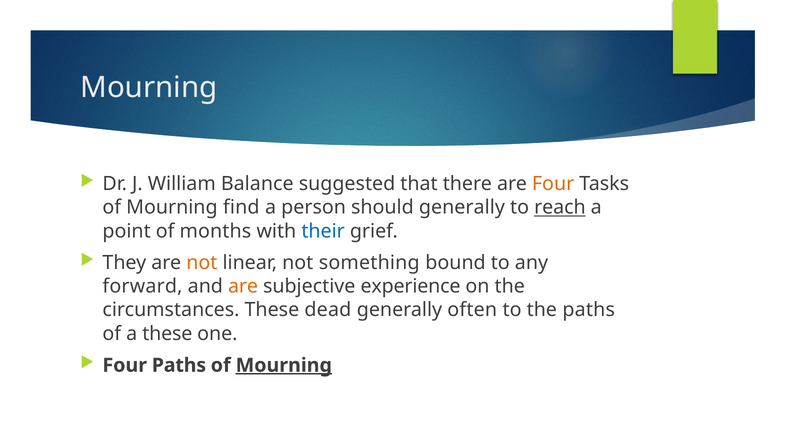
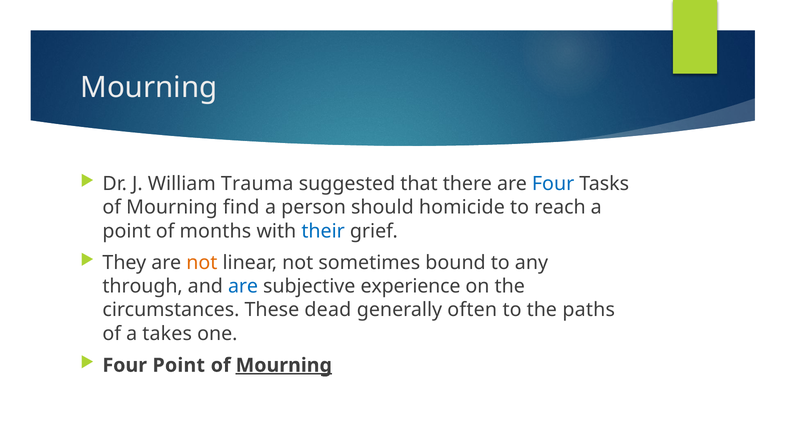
Balance: Balance -> Trauma (257, 184)
Four colour: orange -> blue (553, 184)
should generally: generally -> homicide (462, 208)
reach underline: present -> none (560, 208)
something: something -> sometimes (369, 263)
forward: forward -> through (143, 286)
are colour: orange -> blue (243, 286)
a these: these -> takes (167, 334)
Four Paths: Paths -> Point (179, 365)
